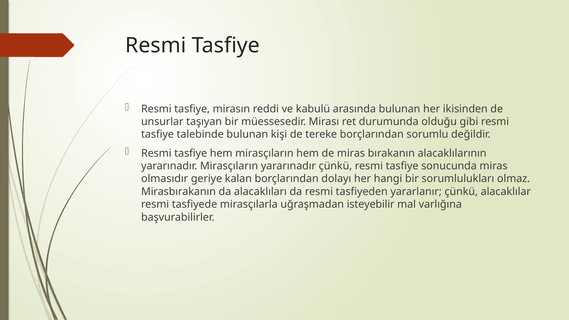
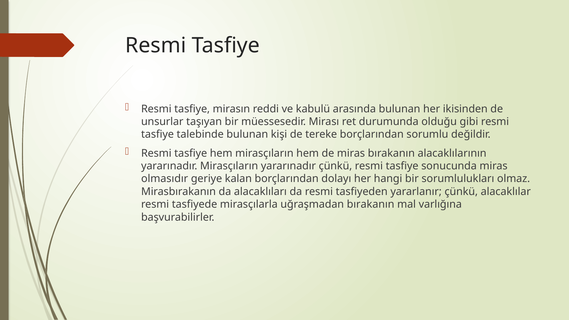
uğraşmadan isteyebilir: isteyebilir -> bırakanın (371, 204)
